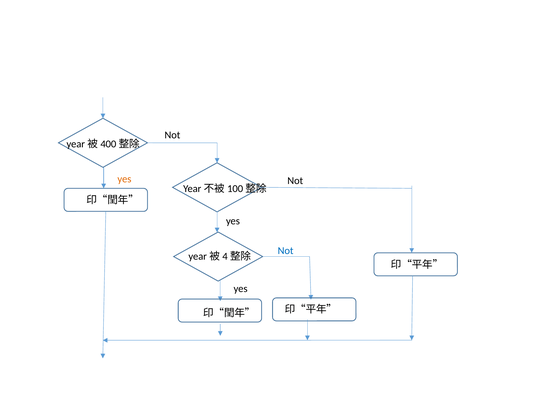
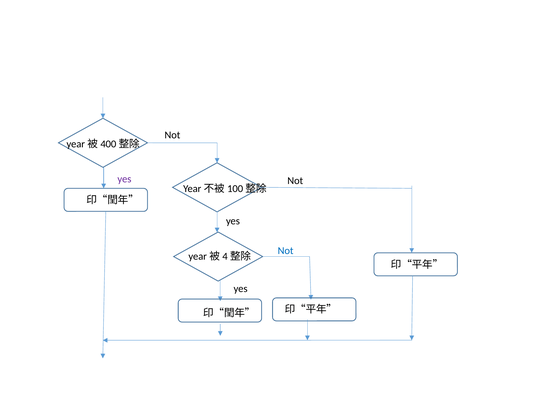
yes colour: orange -> purple (124, 179)
